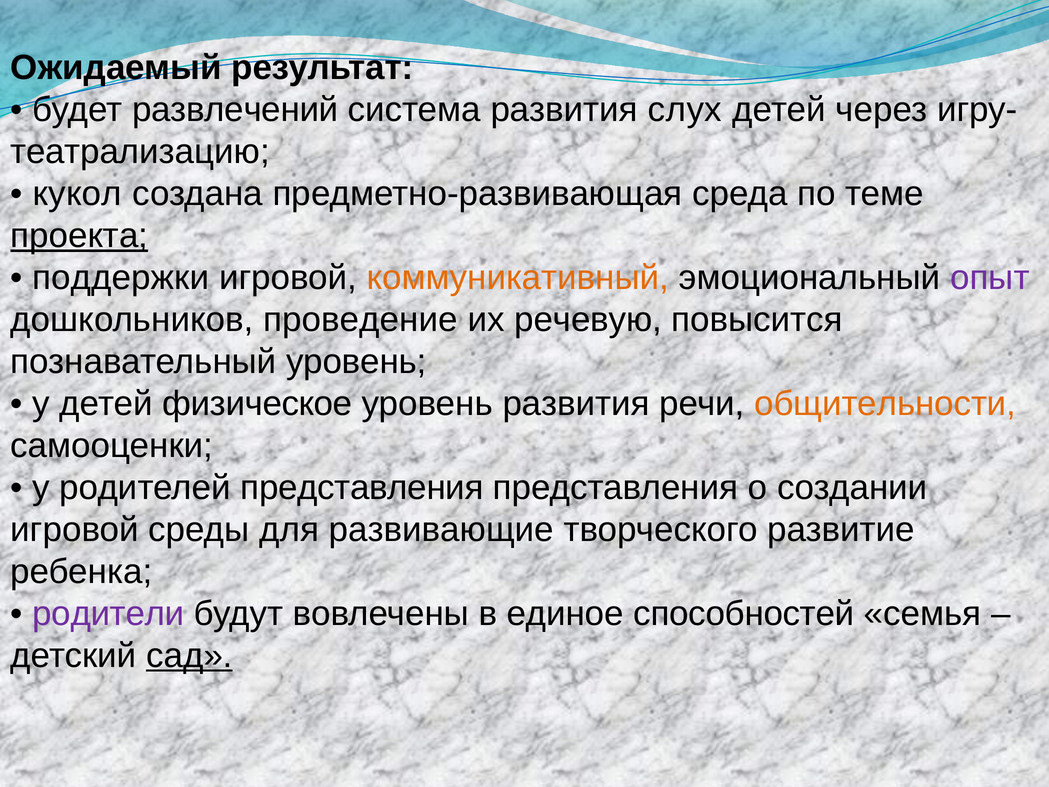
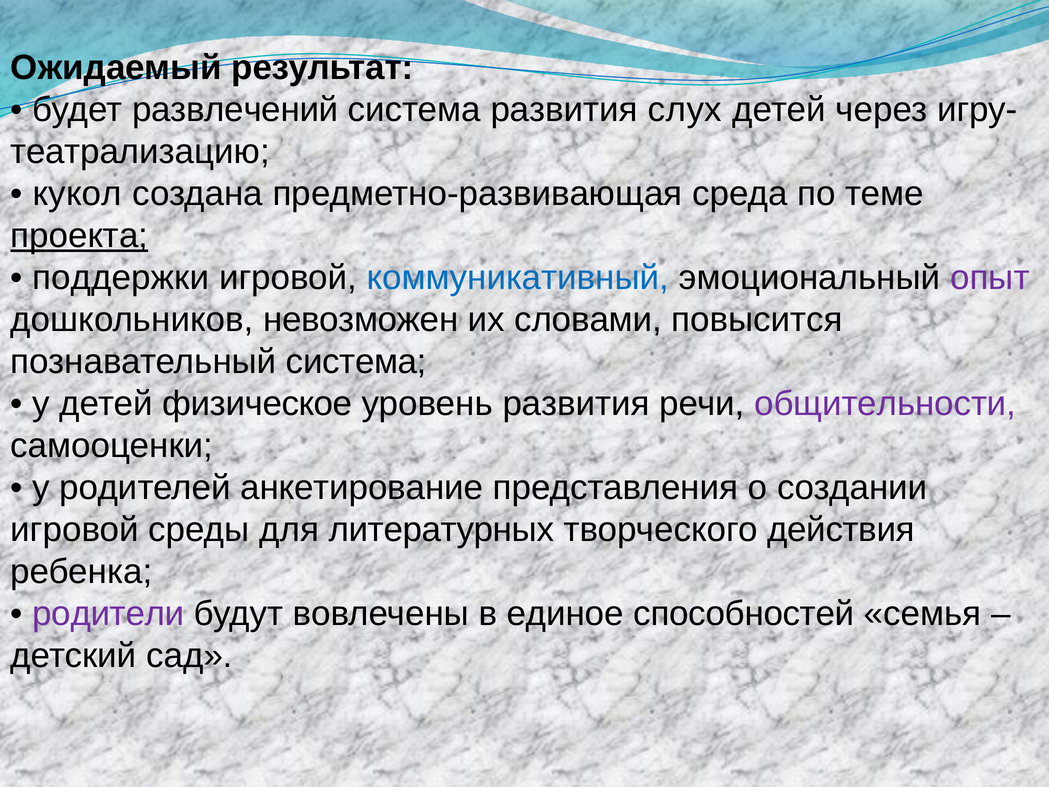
коммуникативный colour: orange -> blue (518, 278)
проведение: проведение -> невозможен (361, 320)
речевую: речевую -> словами (588, 320)
познавательный уровень: уровень -> система (356, 362)
общительности colour: orange -> purple (885, 404)
родителей представления: представления -> анкетирование (362, 487)
развивающие: развивающие -> литературных (441, 529)
развитие: развитие -> действия (841, 529)
сад underline: present -> none (189, 655)
